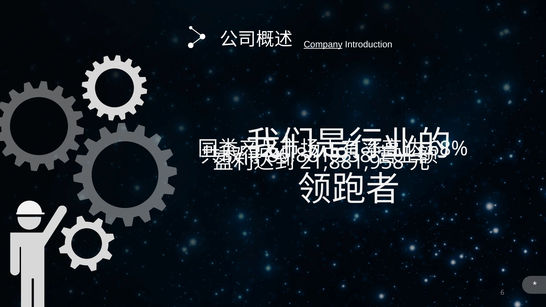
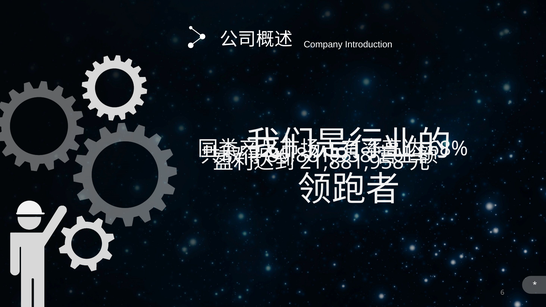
Company underline: present -> none (323, 44)
